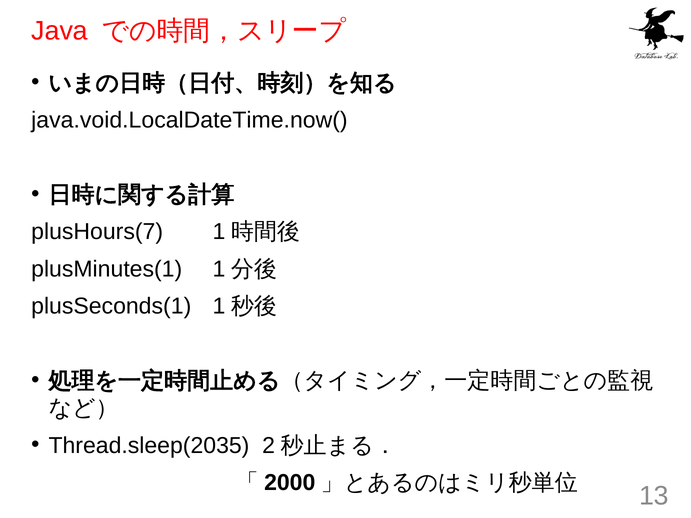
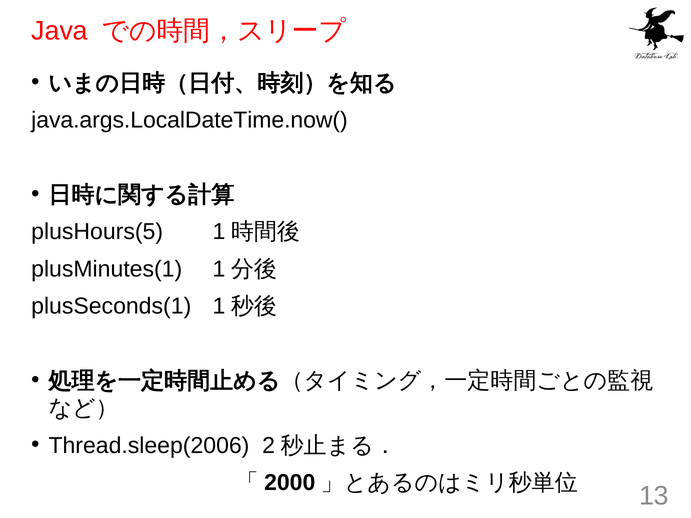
java.void.LocalDateTime.now(: java.void.LocalDateTime.now( -> java.args.LocalDateTime.now( (189, 120)
plusHours(7: plusHours(7 -> plusHours(5 (97, 232)
Thread.sleep(2035: Thread.sleep(2035 -> Thread.sleep(2006 (149, 446)
